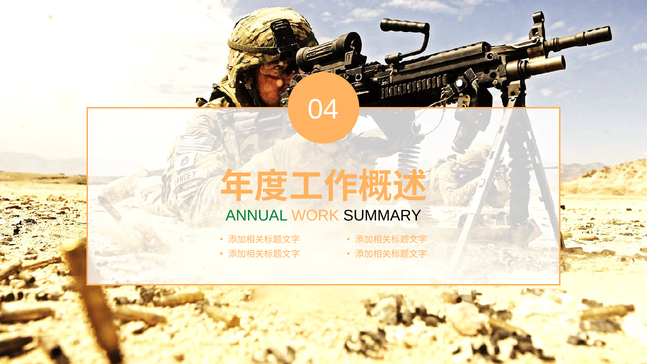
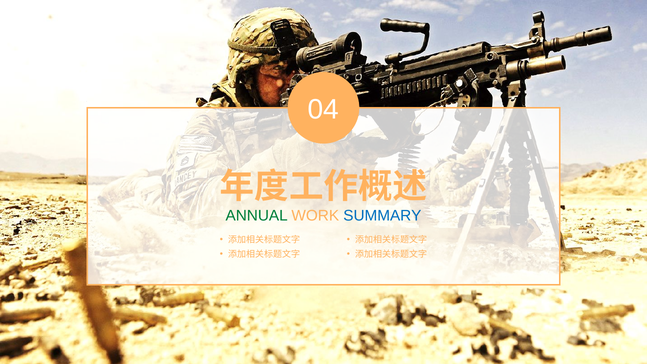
SUMMARY colour: black -> blue (382, 216)
